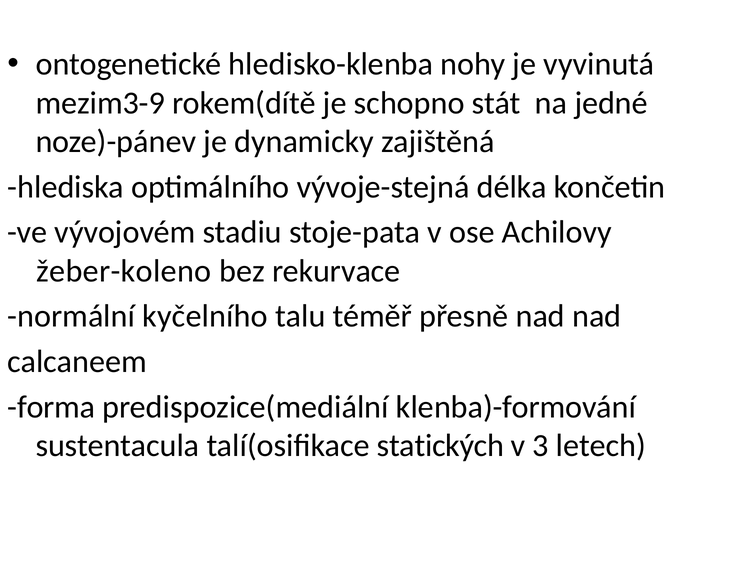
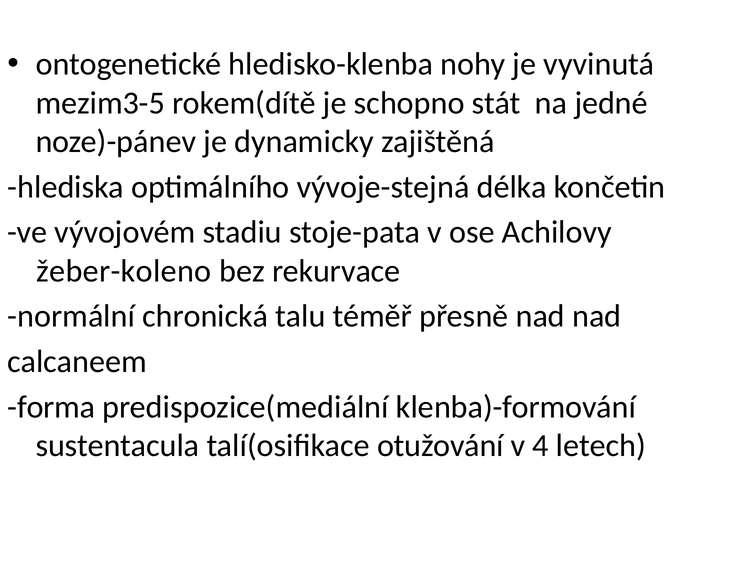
mezim3-9: mezim3-9 -> mezim3-5 (100, 103)
kyčelního: kyčelního -> chronická (205, 316)
statických: statických -> otužování (440, 446)
3: 3 -> 4 (541, 446)
